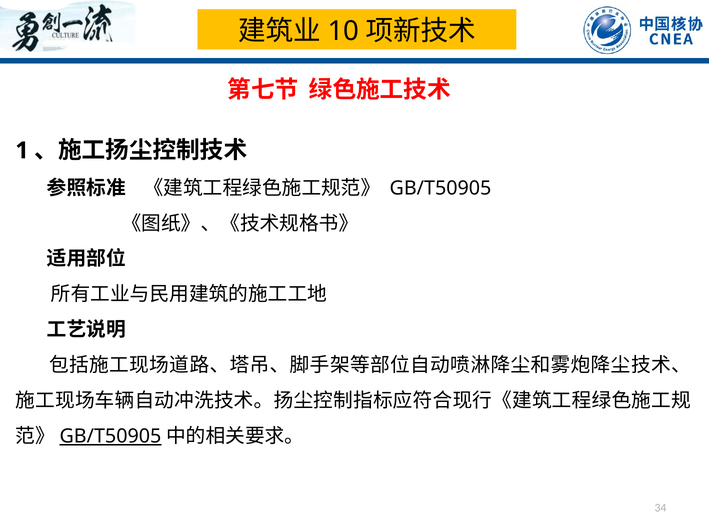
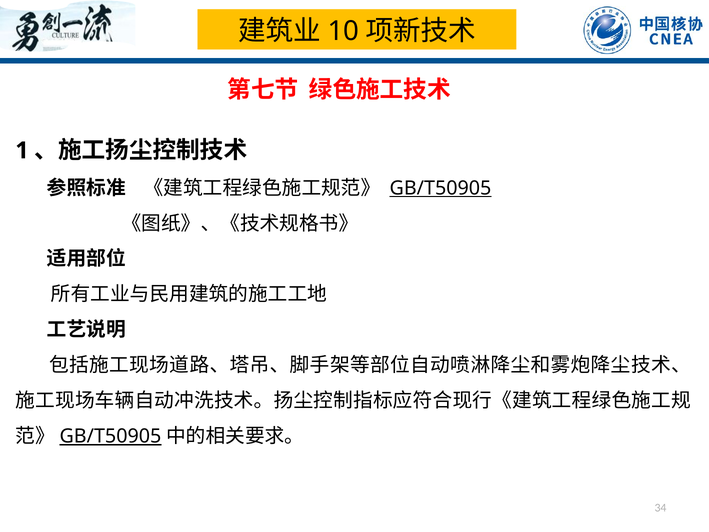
GB/T50905 underline: none -> present (440, 188)
